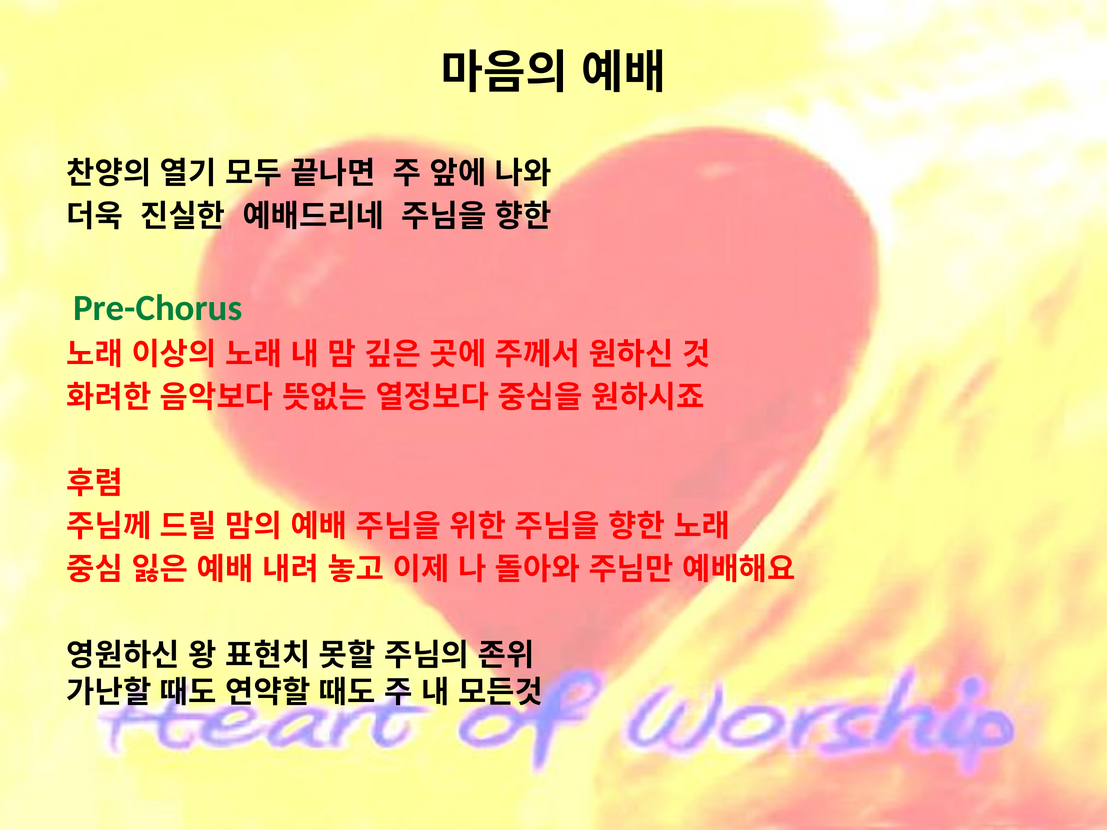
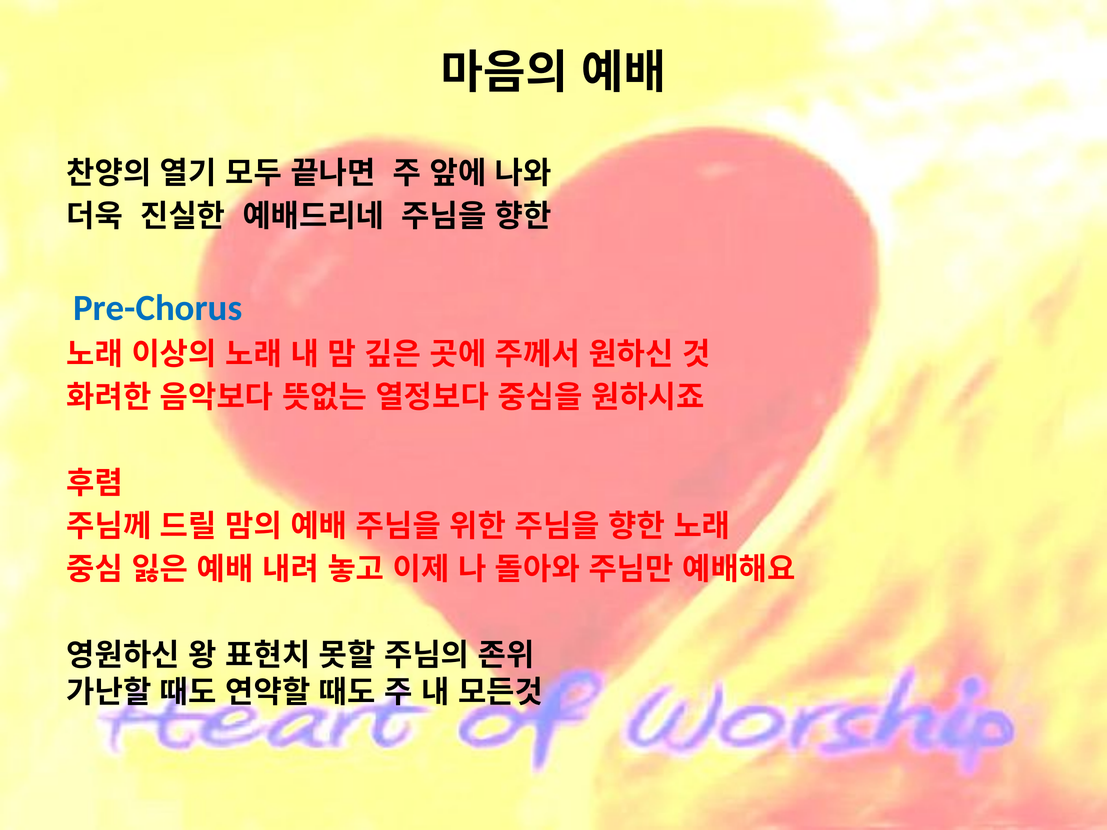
Pre-Chorus colour: green -> blue (158, 308)
